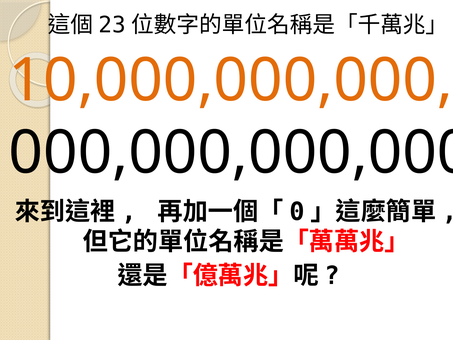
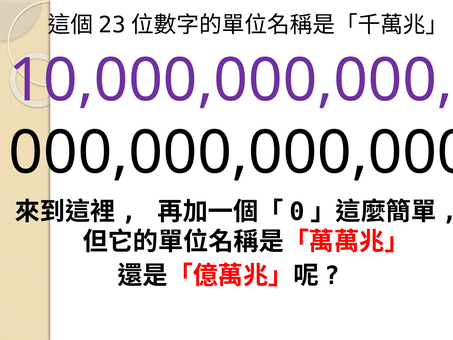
10,000,000,000 colour: orange -> purple (231, 80)
